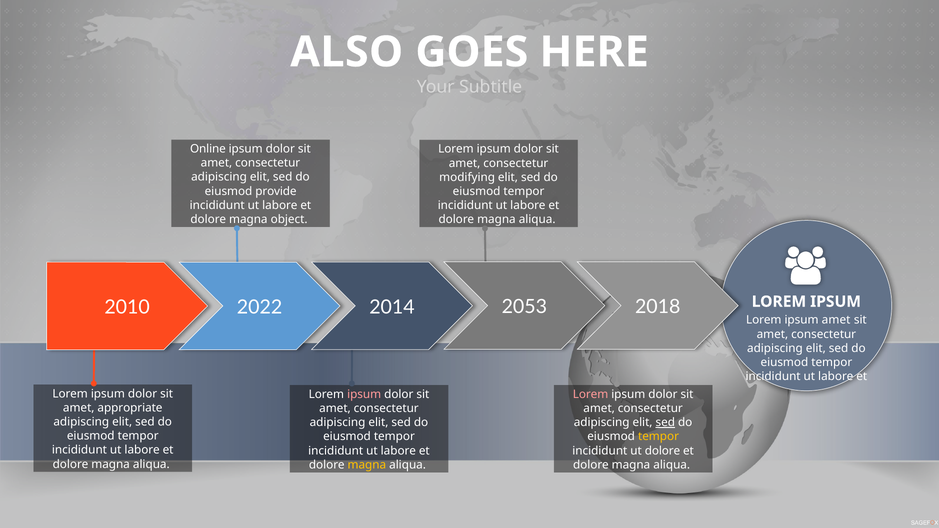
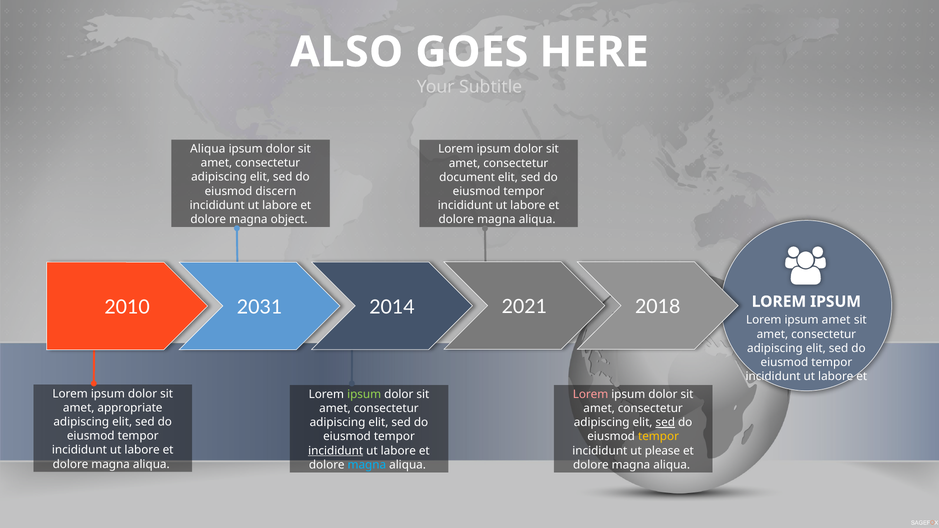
Online: Online -> Aliqua (208, 149)
modifying: modifying -> document (467, 177)
provide: provide -> discern (276, 191)
2022: 2022 -> 2031 (260, 307)
2053: 2053 -> 2021 (524, 307)
ipsum colour: pink -> light green (364, 395)
incididunt underline: none -> present (336, 451)
ut dolore: dolore -> please (662, 451)
magna colour: yellow -> light blue (367, 465)
